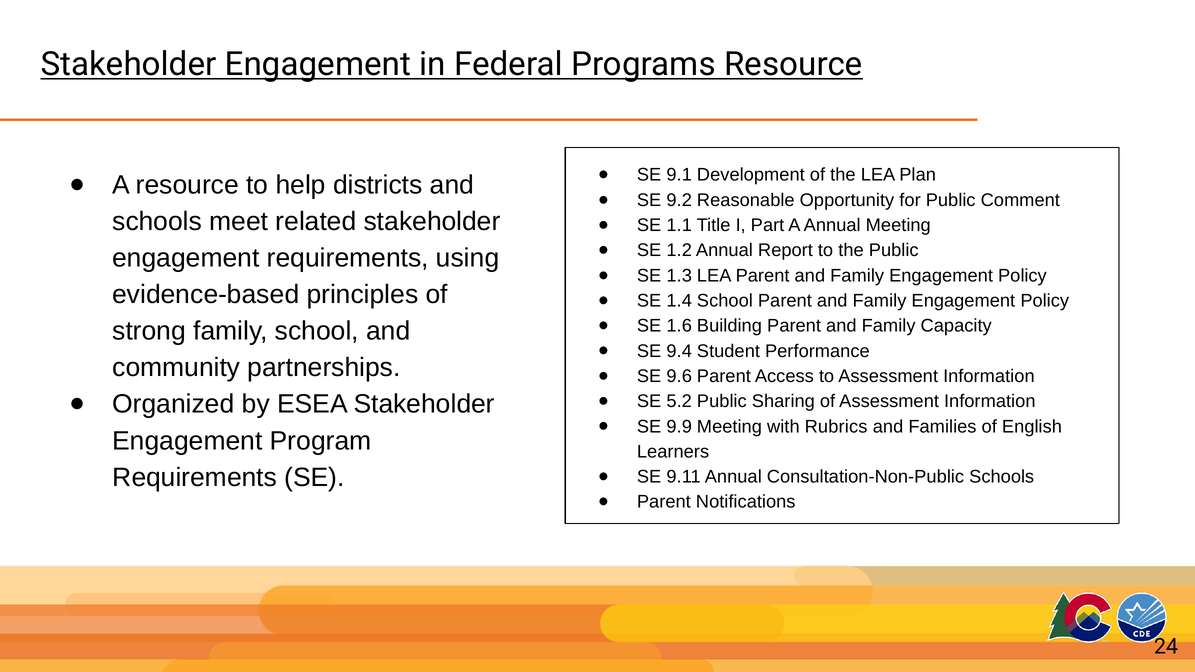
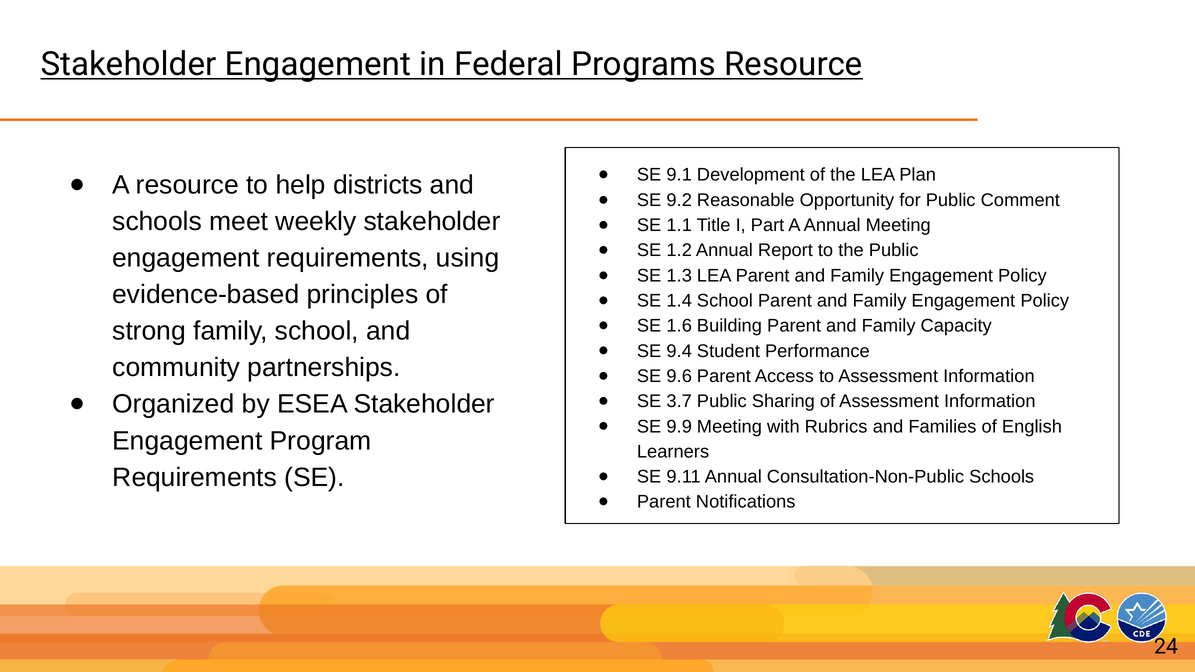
related: related -> weekly (316, 222)
5.2: 5.2 -> 3.7 (679, 401)
